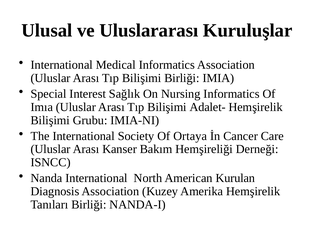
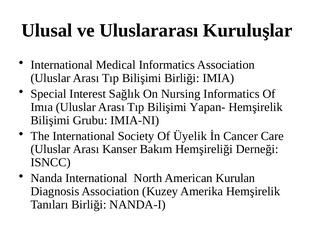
Adalet-: Adalet- -> Yapan- (208, 107)
Ortaya: Ortaya -> Üyelik (190, 136)
